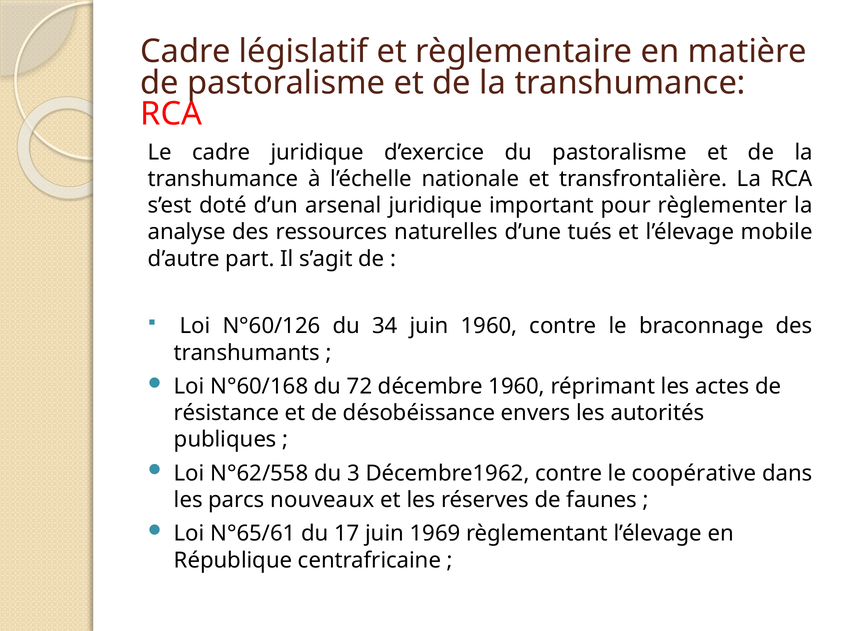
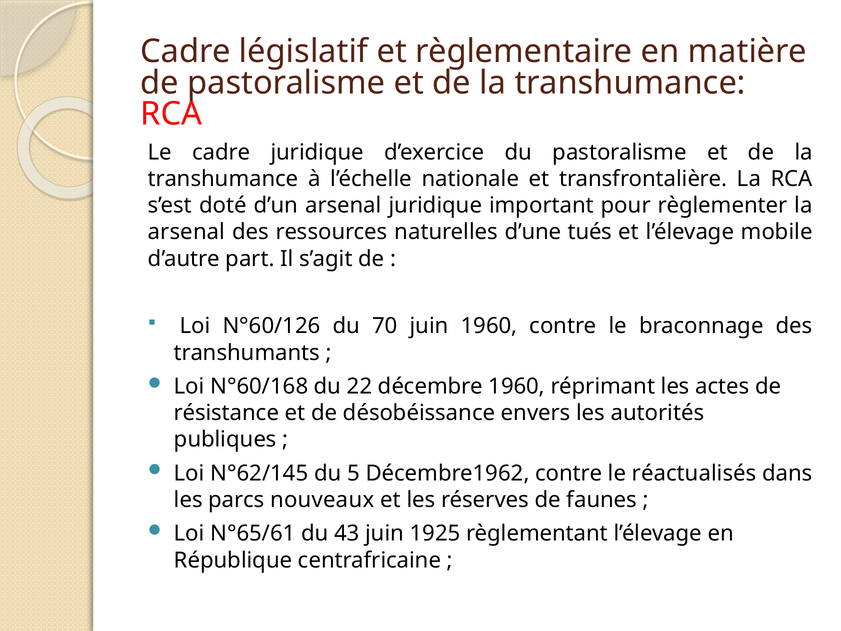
analyse: analyse -> arsenal (187, 232)
34: 34 -> 70 (385, 326)
72: 72 -> 22 (360, 386)
N°62/558: N°62/558 -> N°62/145 (259, 473)
3: 3 -> 5 (353, 473)
coopérative: coopérative -> réactualisés (694, 473)
17: 17 -> 43 (347, 533)
1969: 1969 -> 1925 (435, 533)
